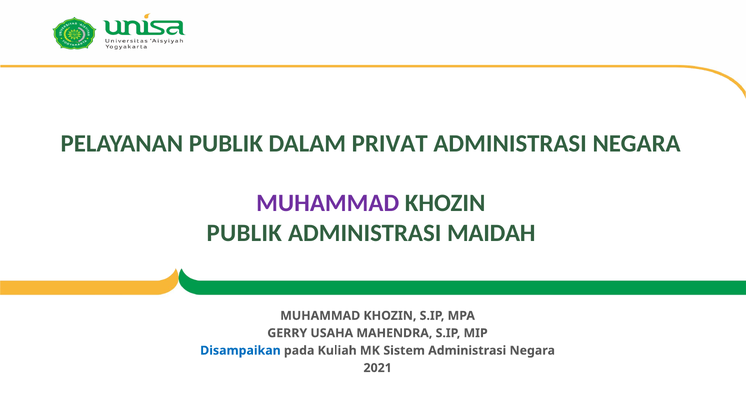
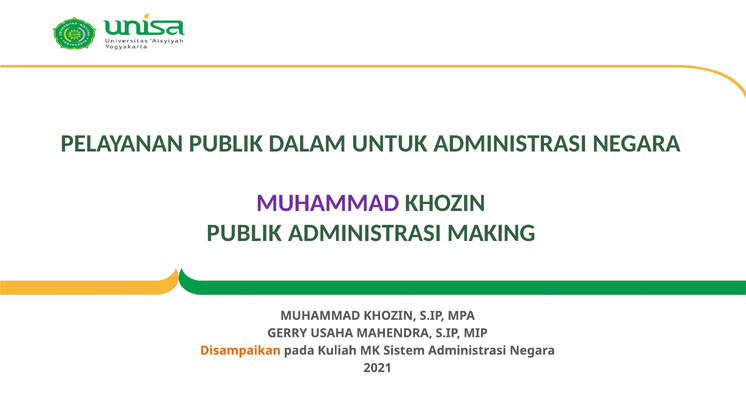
PRIVAT: PRIVAT -> UNTUK (390, 143)
MAIDAH: MAIDAH -> MAKING (491, 233)
Disampaikan colour: blue -> orange (240, 350)
